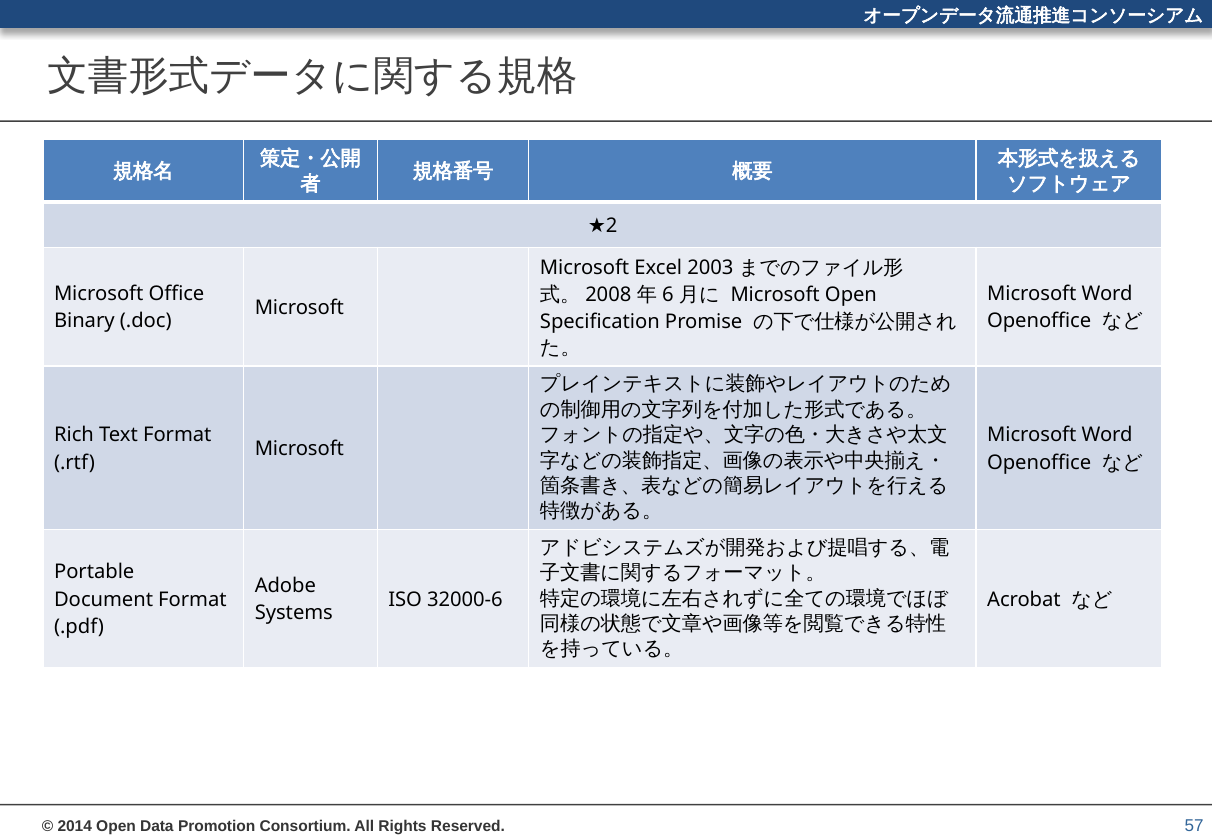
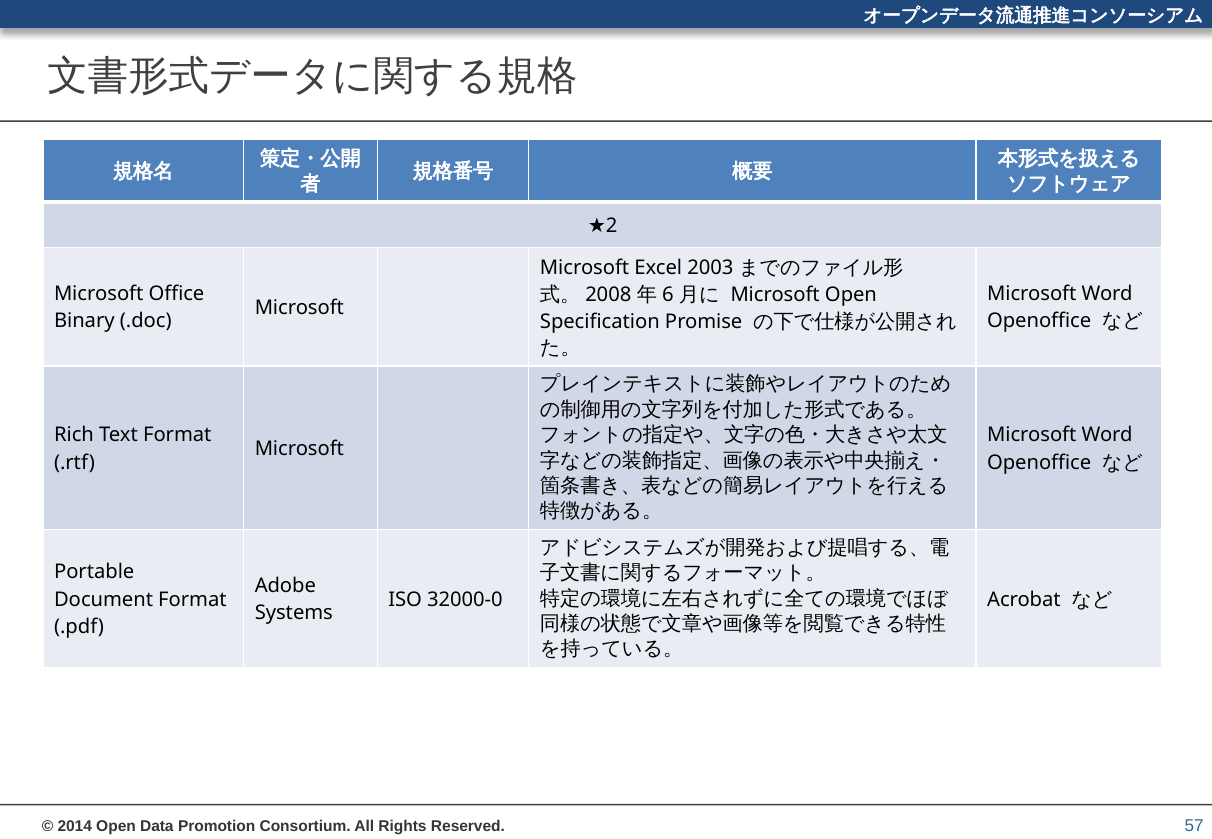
32000-6: 32000-6 -> 32000-0 (465, 600)
